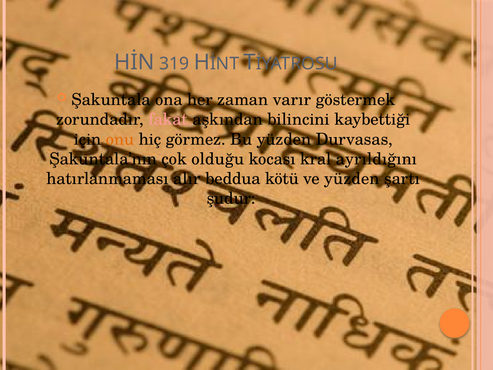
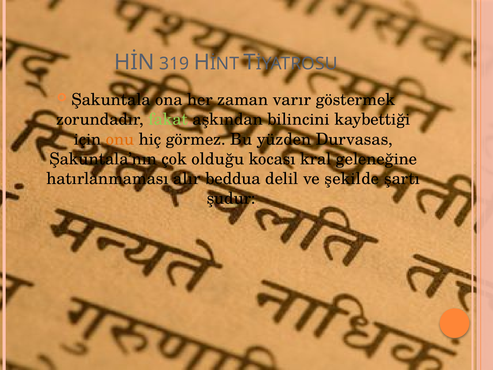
fakat colour: pink -> light green (168, 119)
ayrıldığını: ayrıldığını -> geleneğine (377, 159)
kötü: kötü -> delil (282, 179)
ve yüzden: yüzden -> şekilde (352, 179)
